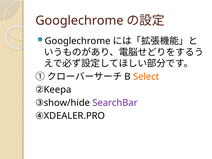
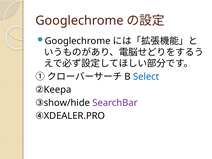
Select colour: orange -> blue (146, 77)
